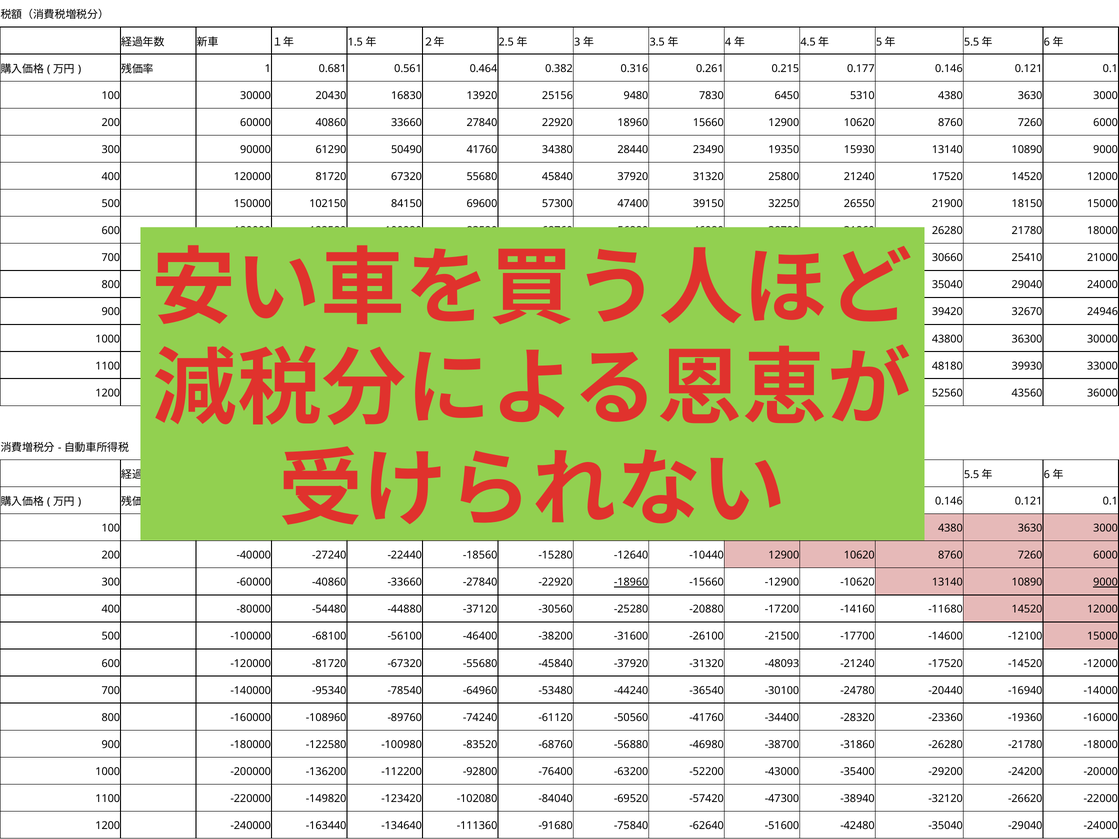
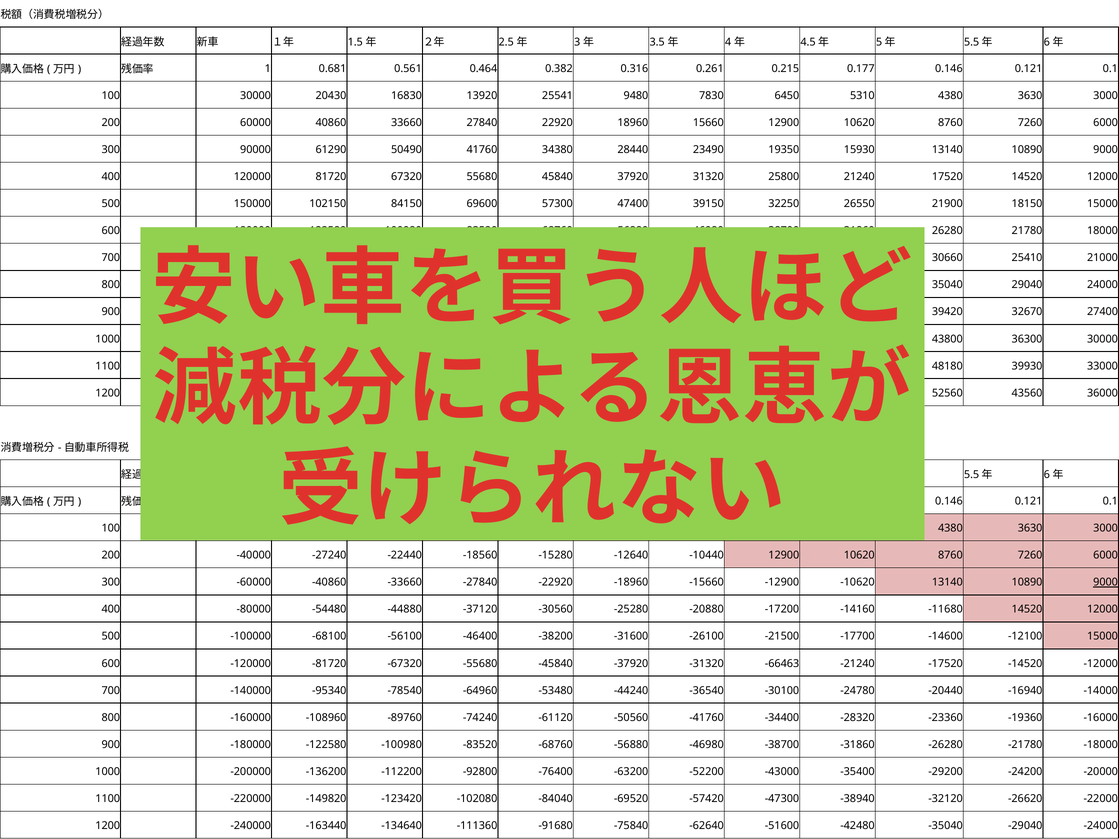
25156: 25156 -> 25541 (557, 96)
24946: 24946 -> 27400 (1103, 312)
-18960 underline: present -> none (631, 582)
-48093: -48093 -> -66463 (782, 664)
